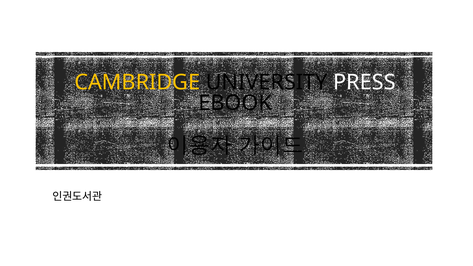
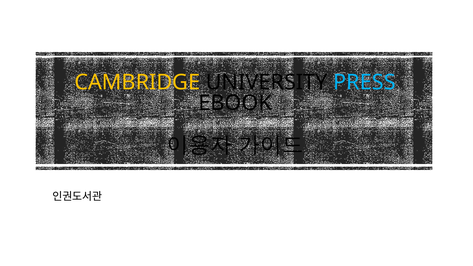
PRESS colour: white -> light blue (364, 82)
